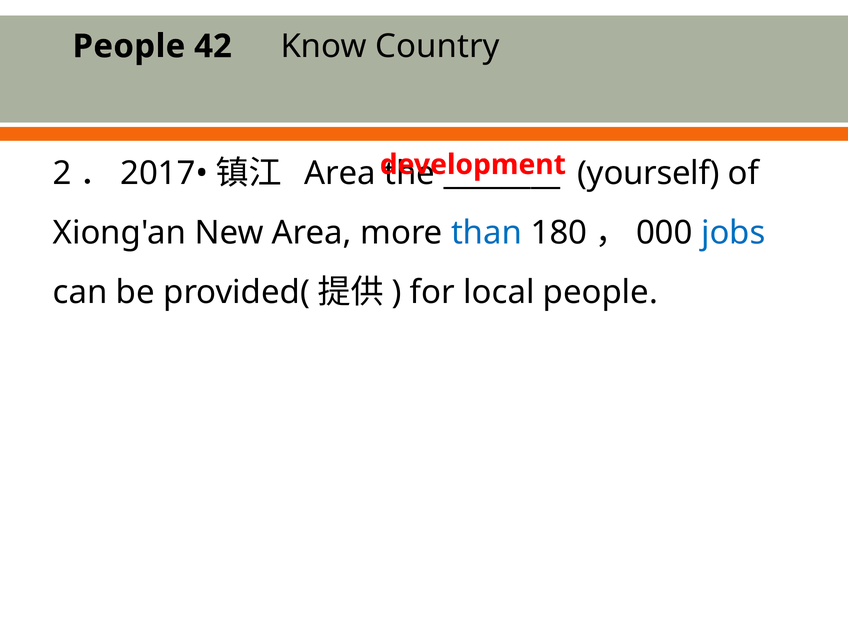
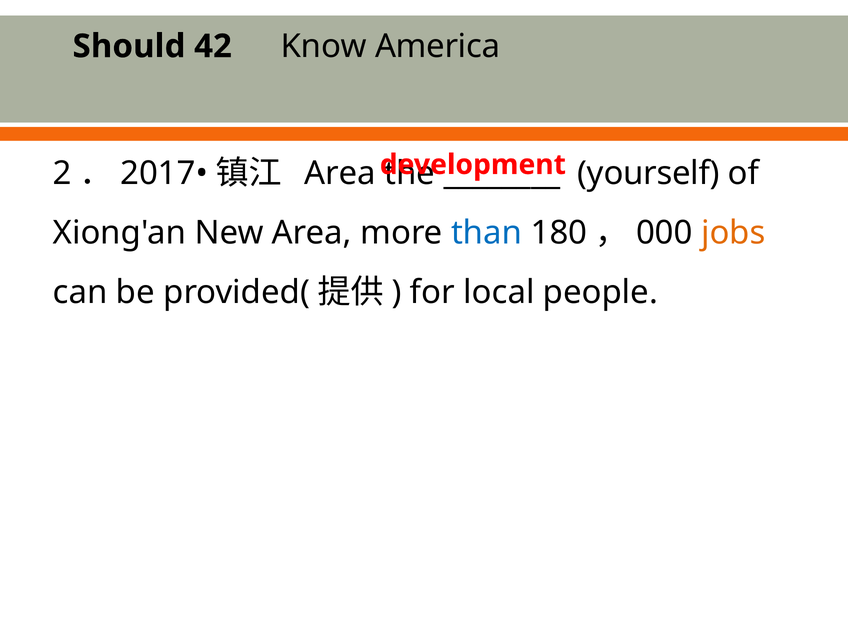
People: People -> Should (129, 46)
Country: Country -> America (438, 46)
jobs colour: blue -> orange (733, 233)
